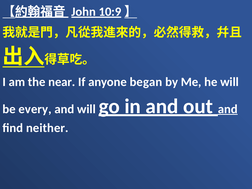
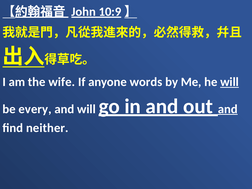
near: near -> wife (62, 82)
began: began -> words (146, 82)
will underline: none -> present (230, 82)
